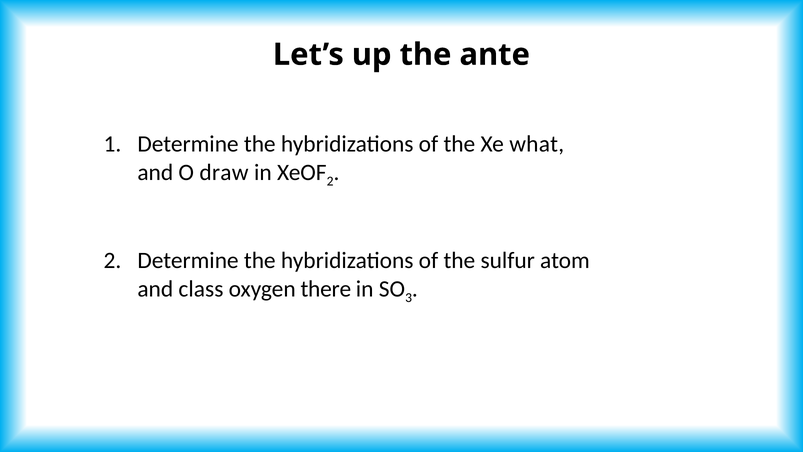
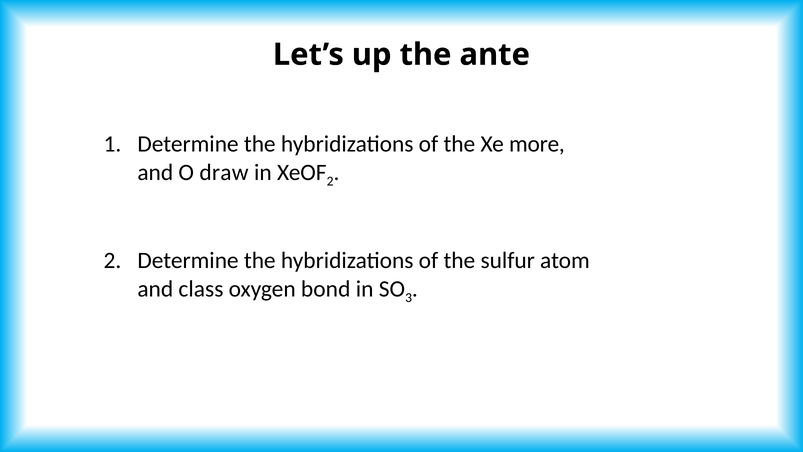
what: what -> more (537, 144)
there: there -> bond (326, 289)
